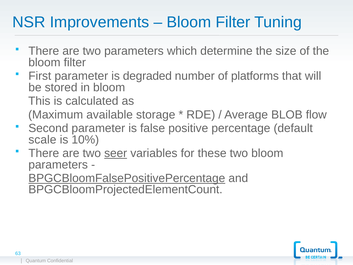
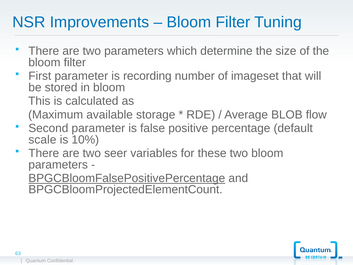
degraded: degraded -> recording (147, 76)
platforms: platforms -> imageset (255, 76)
seer underline: present -> none (116, 153)
